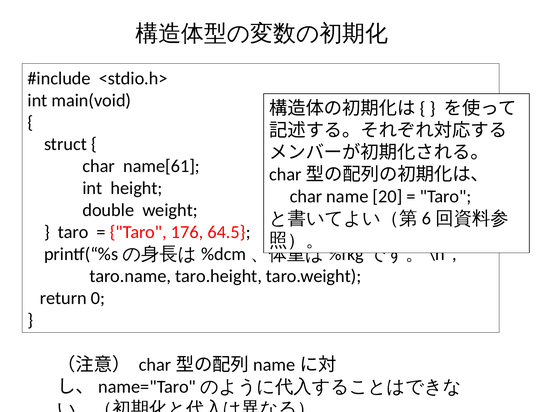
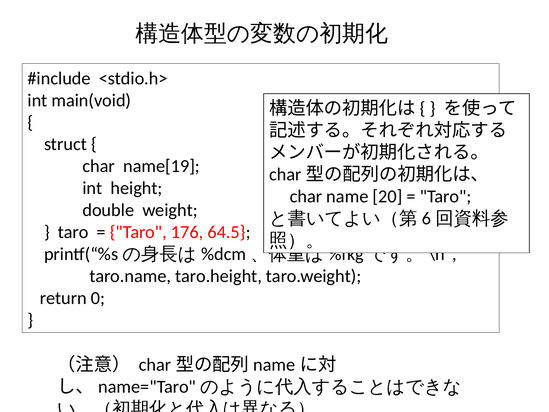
name[61: name[61 -> name[19 (162, 166)
